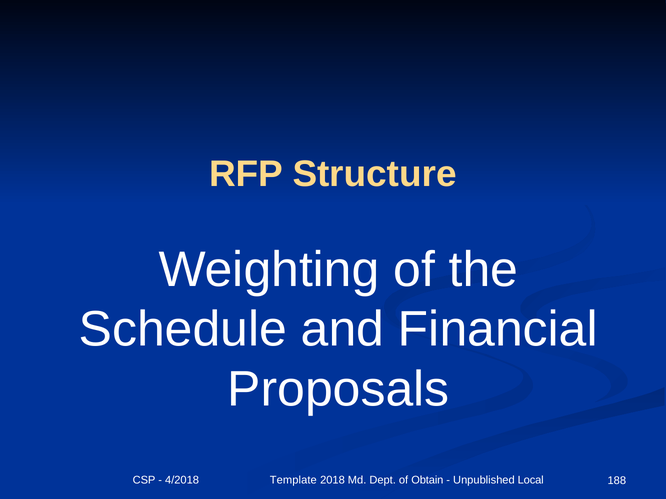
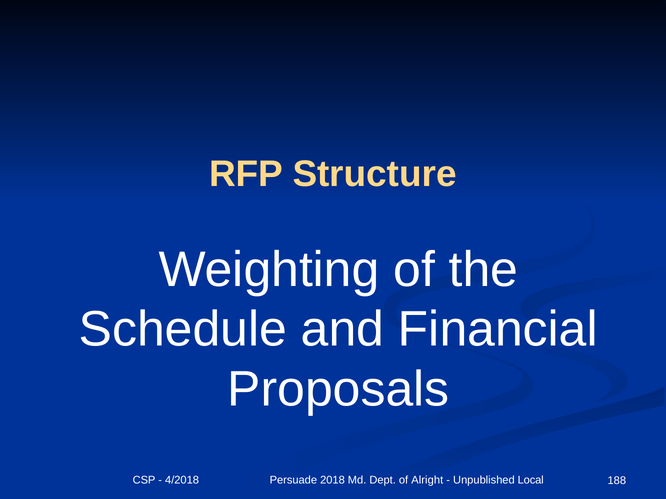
Template: Template -> Persuade (293, 481)
Obtain: Obtain -> Alright (427, 481)
